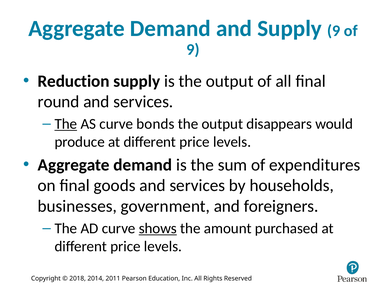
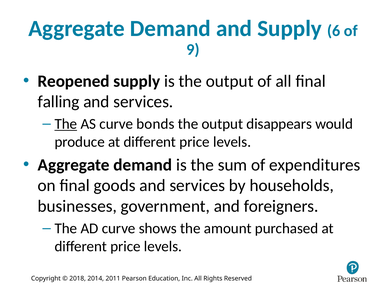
Supply 9: 9 -> 6 (334, 31)
Reduction: Reduction -> Reopened (74, 81)
round: round -> falling (59, 102)
shows underline: present -> none (158, 228)
